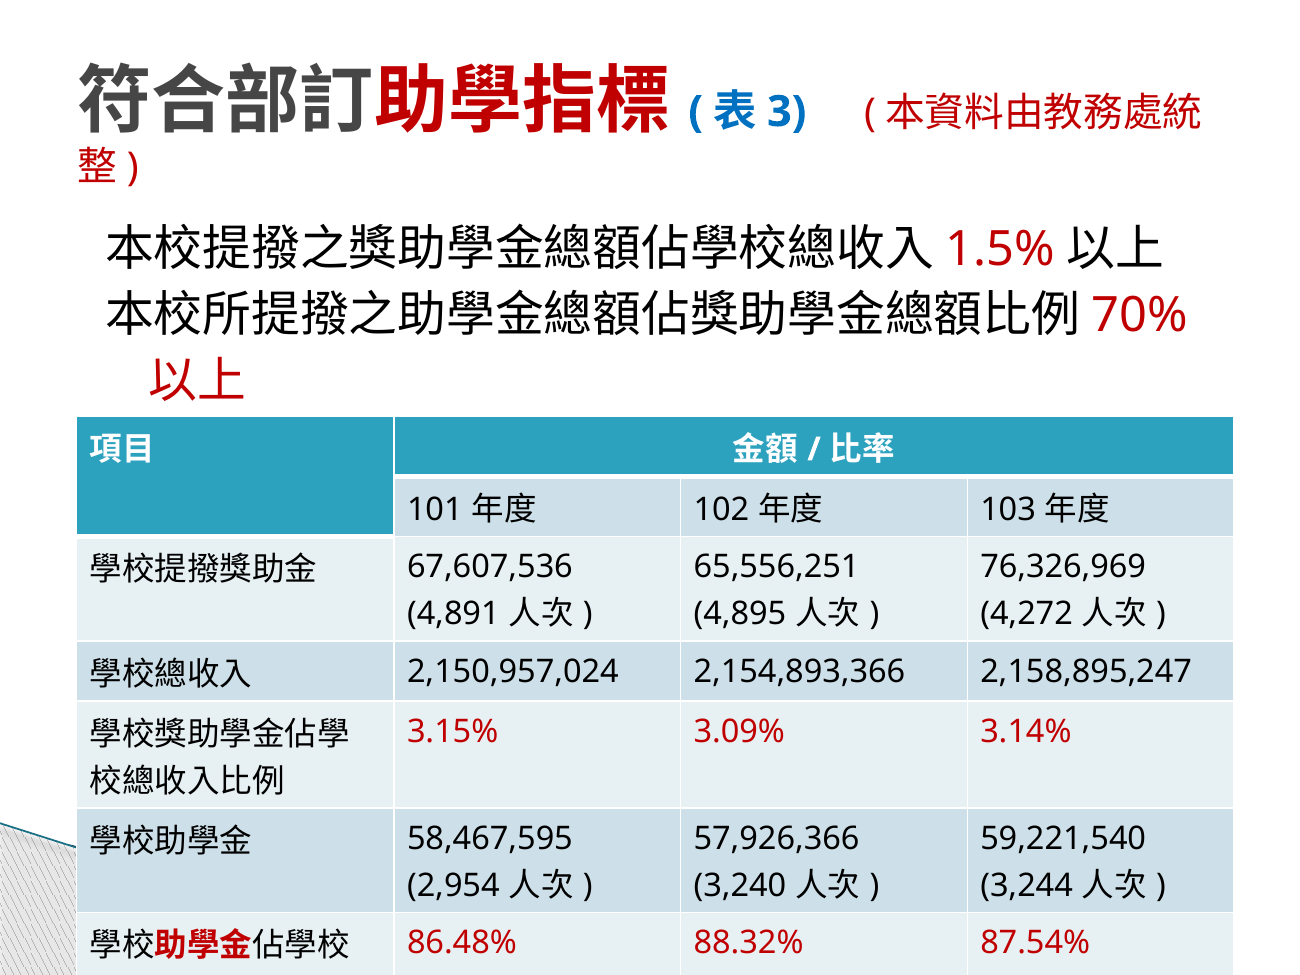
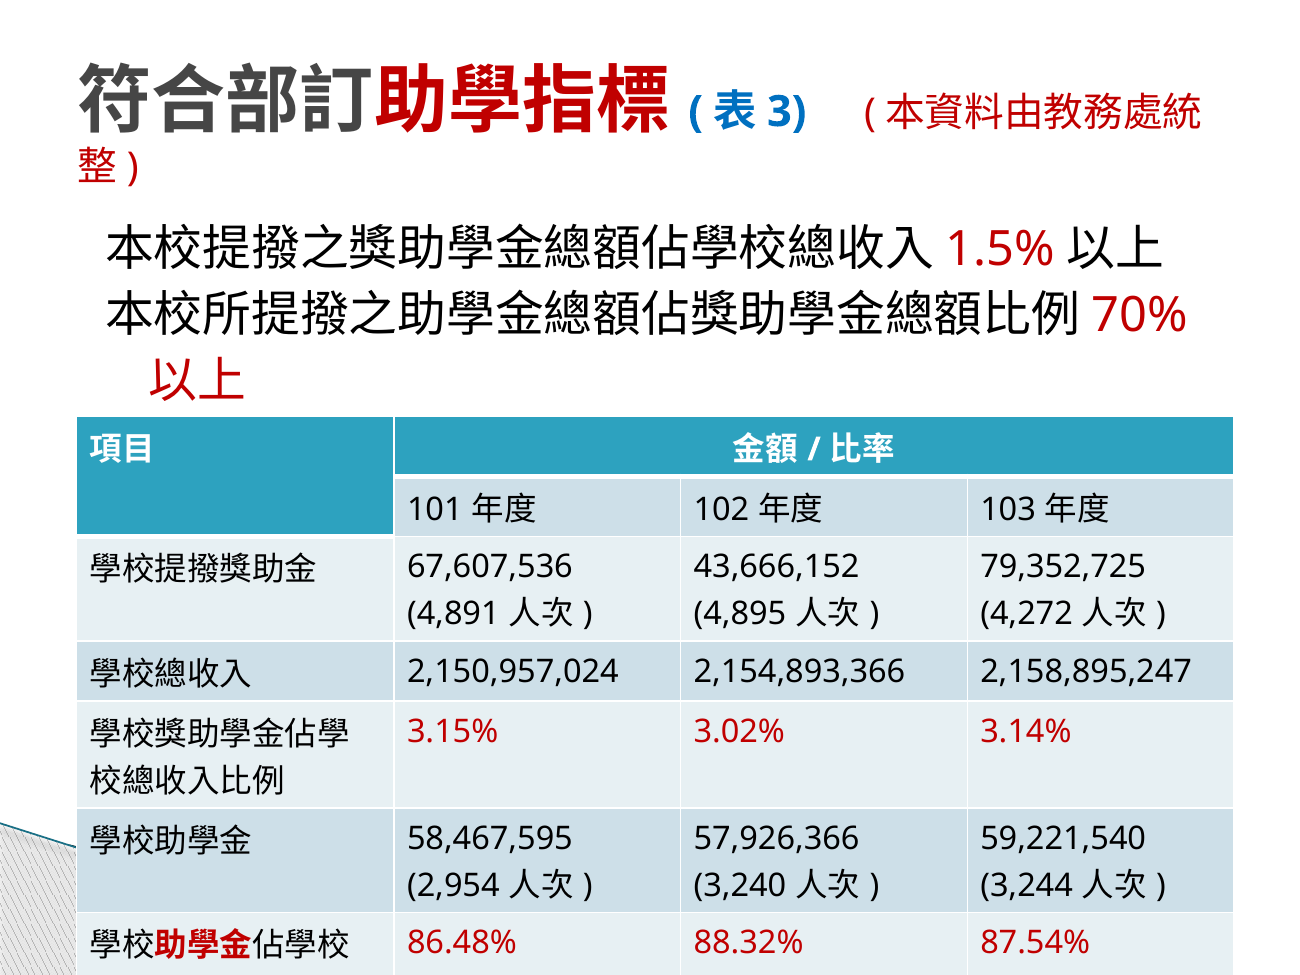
65,556,251: 65,556,251 -> 43,666,152 (777, 567)
76,326,969: 76,326,969 -> 79,352,725 (1063, 567)
3.09%: 3.09% -> 3.02% (739, 731)
